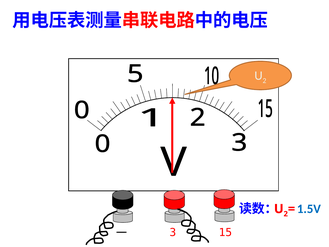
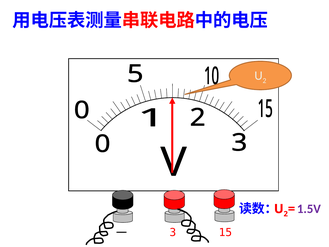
1.5V colour: blue -> purple (309, 209)
